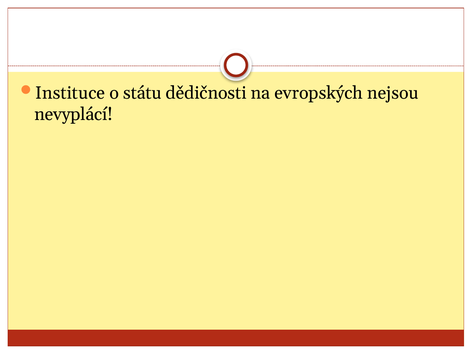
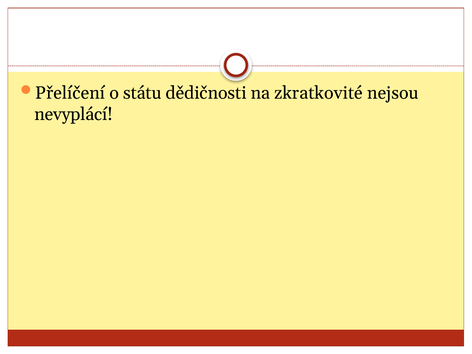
Instituce: Instituce -> Přelíčení (70, 93)
evropských: evropských -> zkratkovité (319, 93)
